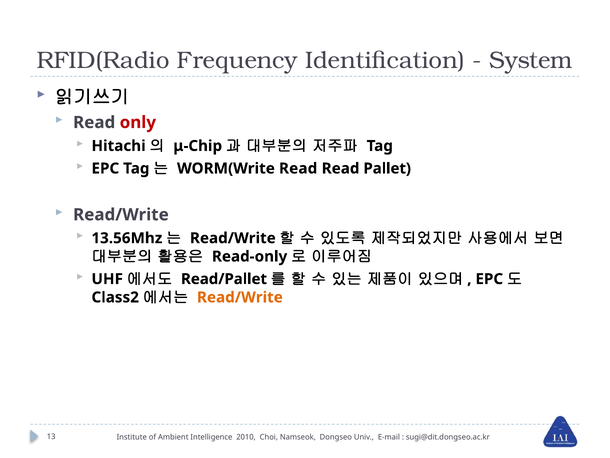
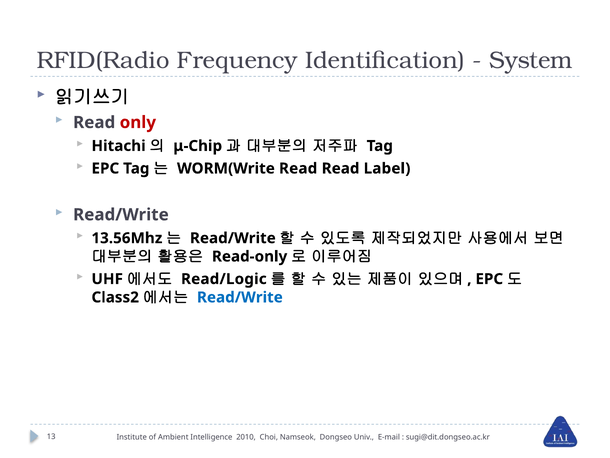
Pallet: Pallet -> Label (387, 168)
Read/Pallet: Read/Pallet -> Read/Logic (224, 279)
Read/Write colour: orange -> blue (240, 297)
